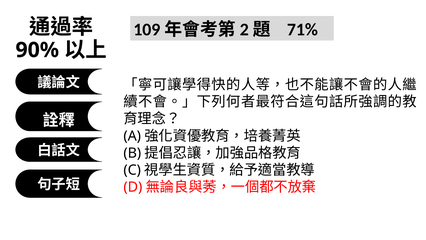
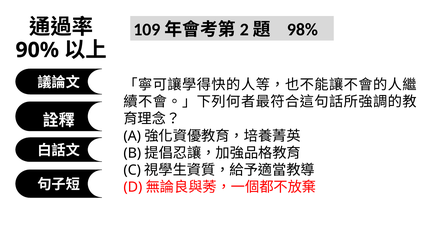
71%: 71% -> 98% (302, 30)
